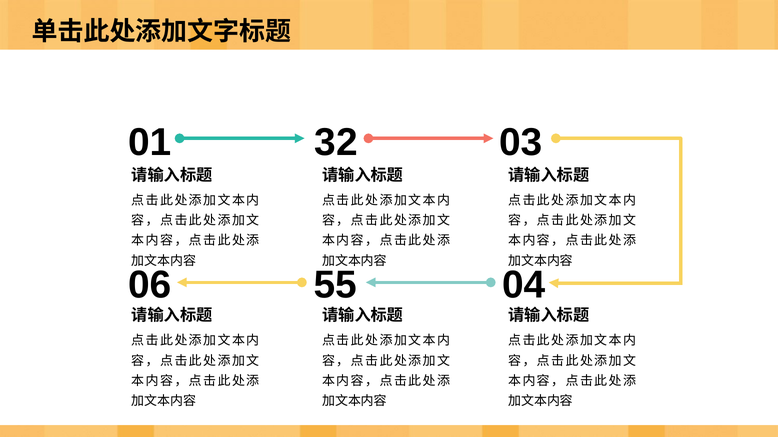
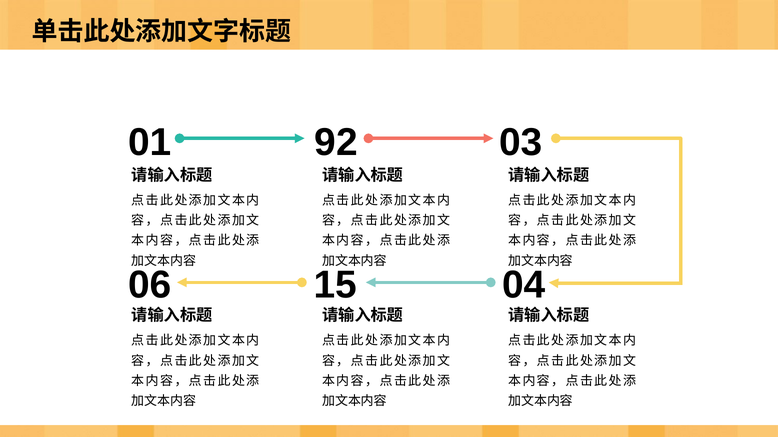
32: 32 -> 92 (336, 143)
55: 55 -> 15 (335, 285)
